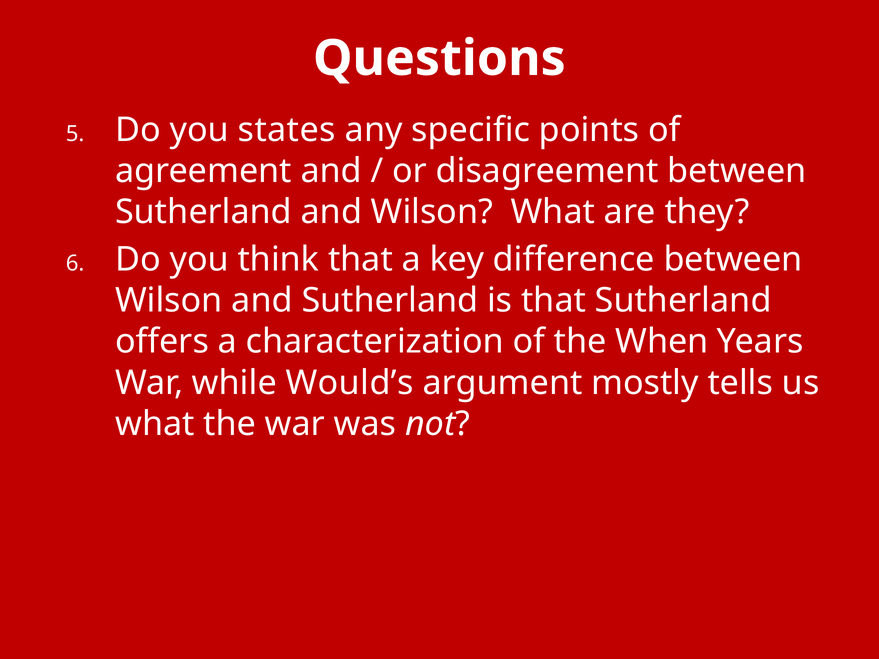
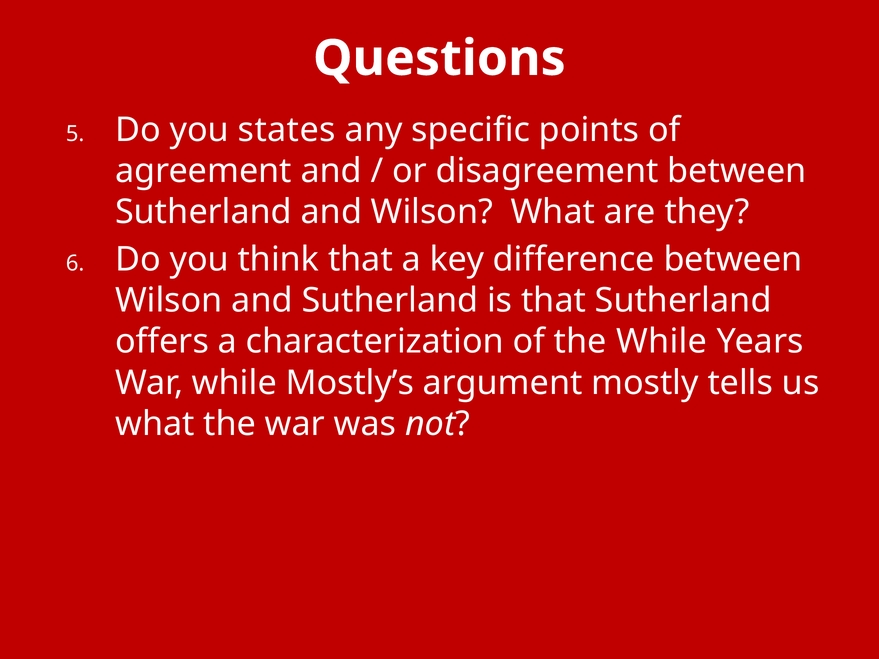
the When: When -> While (662, 342)
Would’s: Would’s -> Mostly’s (350, 383)
